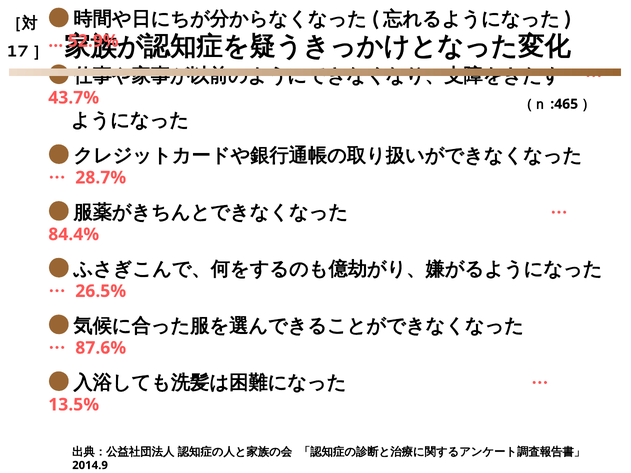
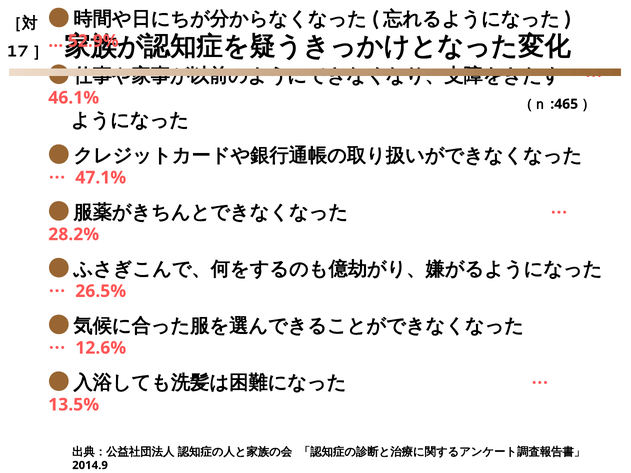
43.7%: 43.7% -> 46.1% (74, 98)
28.7%: 28.7% -> 47.1% (101, 178)
84.4%: 84.4% -> 28.2% (74, 234)
87.6%: 87.6% -> 12.6% (101, 348)
